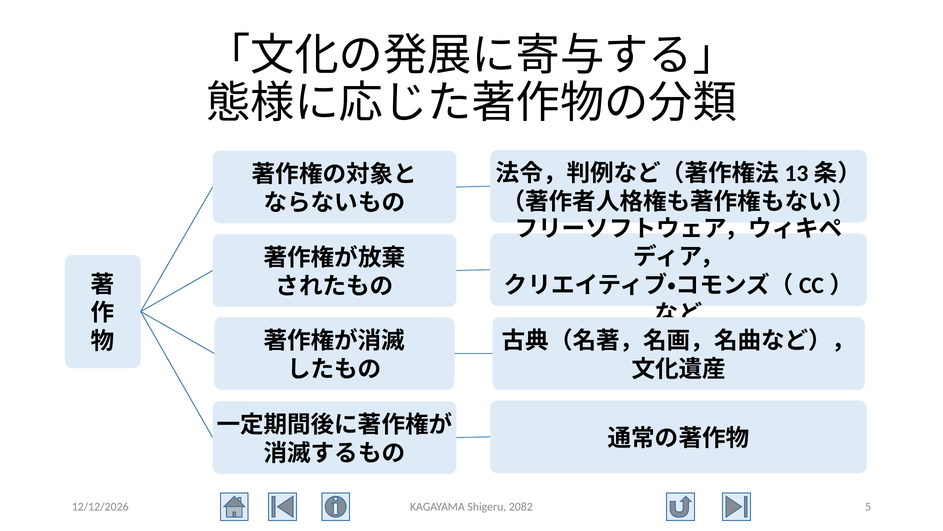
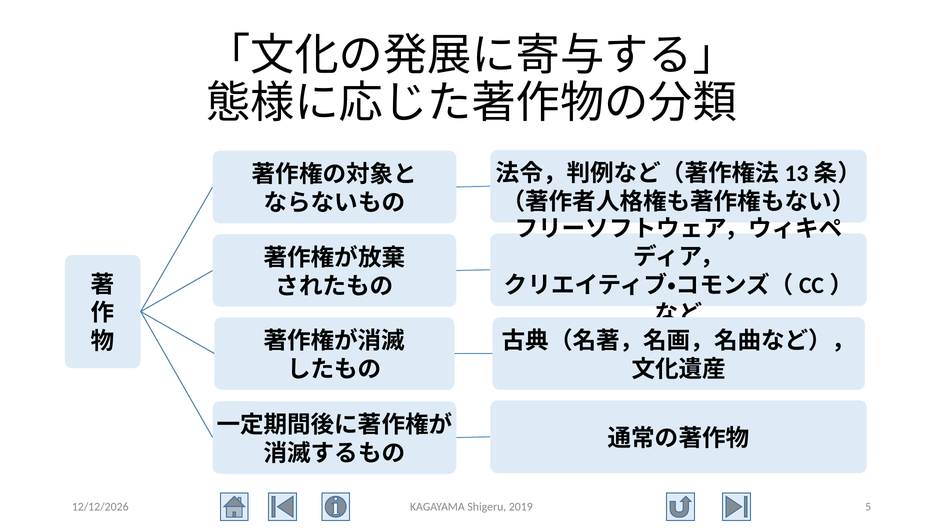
2082: 2082 -> 2019 (521, 507)
